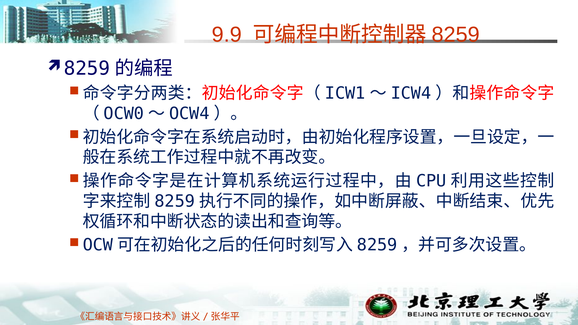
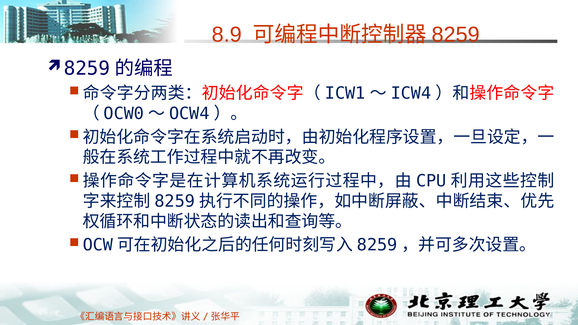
9.9: 9.9 -> 8.9 (227, 35)
